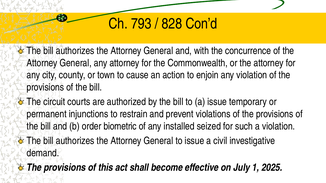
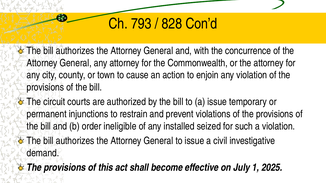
biometric: biometric -> ineligible (120, 127)
